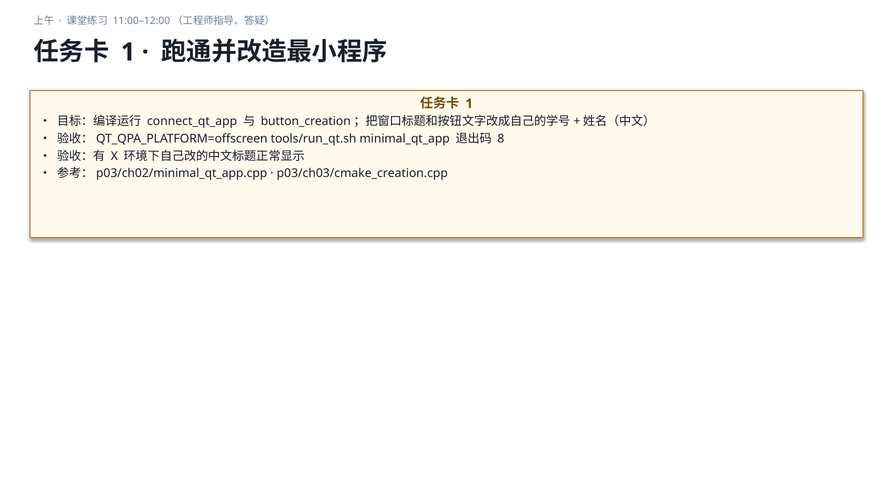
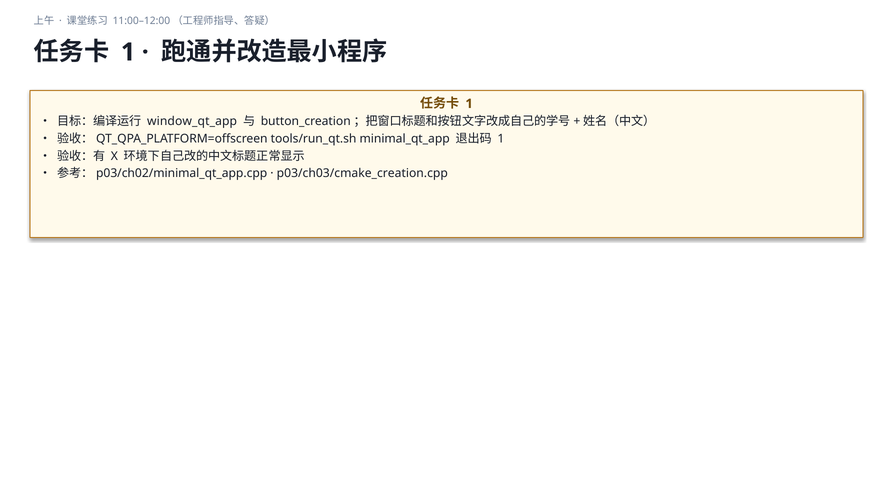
connect_qt_app: connect_qt_app -> window_qt_app (192, 122)
8: 8 -> 1 (501, 139)
